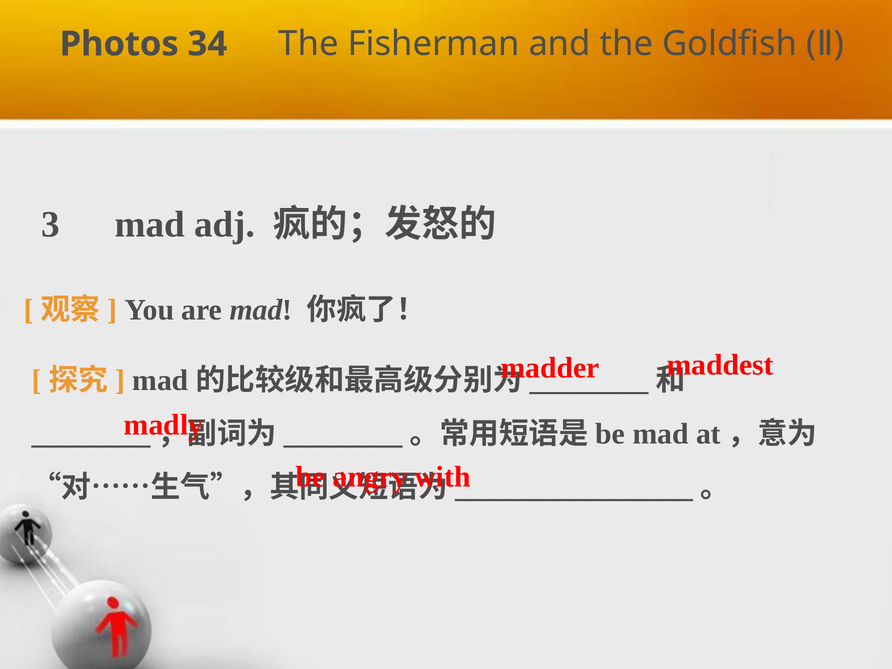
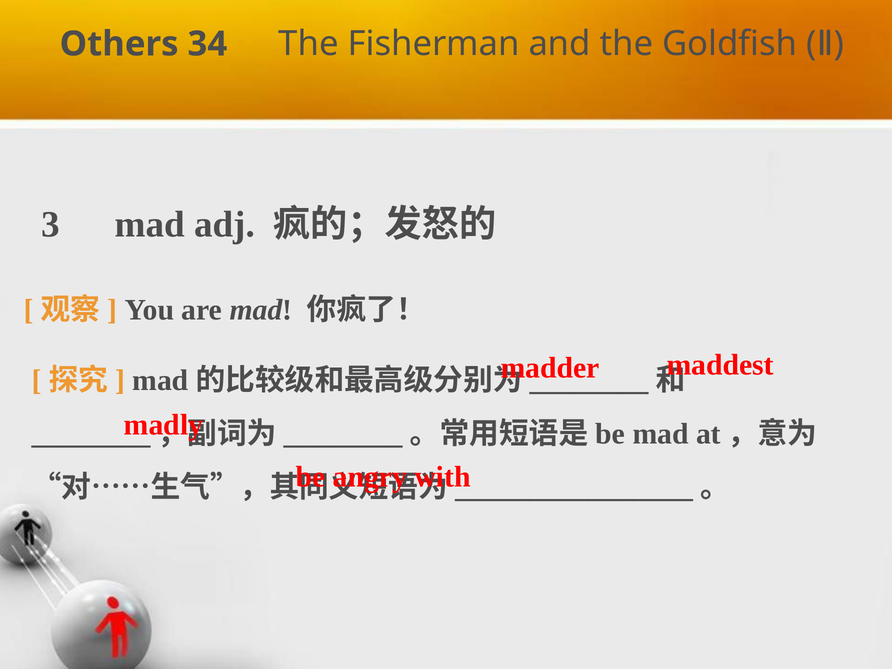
Photos: Photos -> Others (119, 44)
